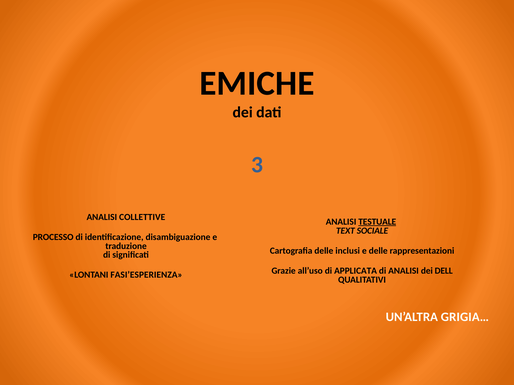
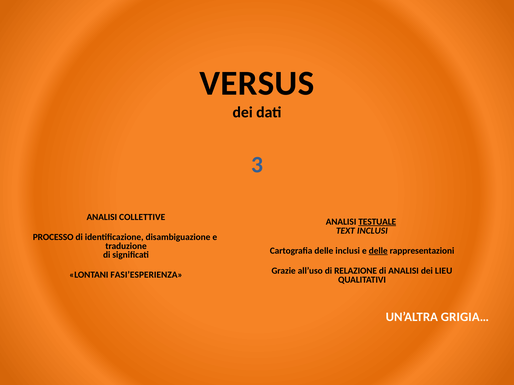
EMICHE: EMICHE -> VERSUS (257, 84)
TEXT SOCIALE: SOCIALE -> INCLUSI (372, 231)
delle underline: none -> present (378, 251)
APPLICATA: APPLICATA -> RELAZIONE (356, 271)
DELL: DELL -> LIEU (444, 271)
